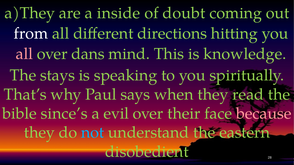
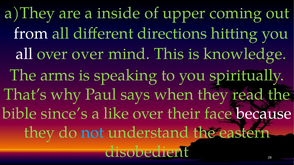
doubt: doubt -> upper (184, 13)
all colour: pink -> white (24, 54)
over dans: dans -> over (88, 54)
stays: stays -> arms (58, 76)
evil: evil -> like (116, 114)
because colour: pink -> white (264, 114)
